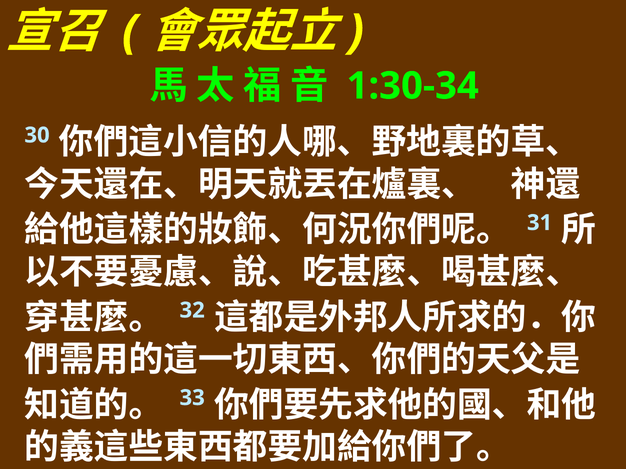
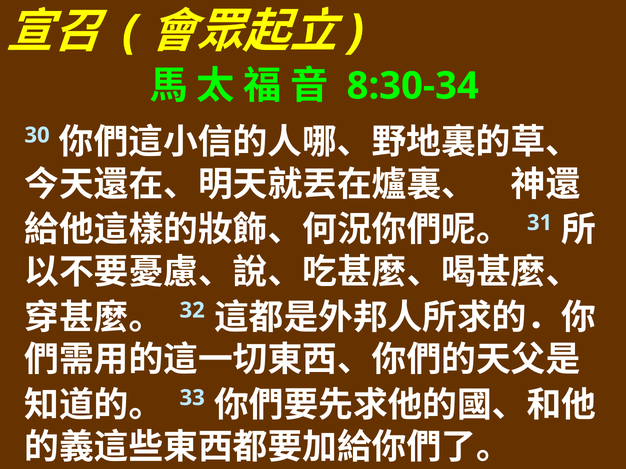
1:30-34: 1:30-34 -> 8:30-34 (413, 86)
